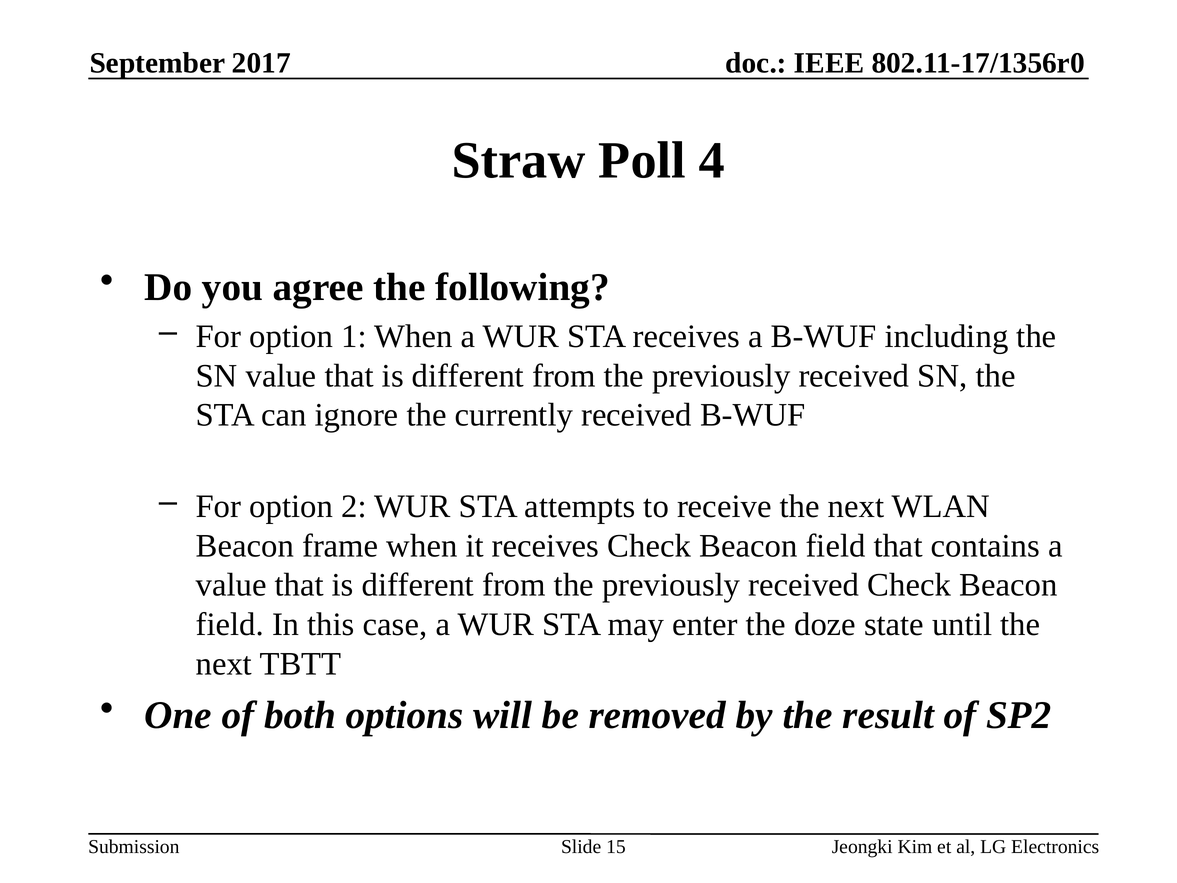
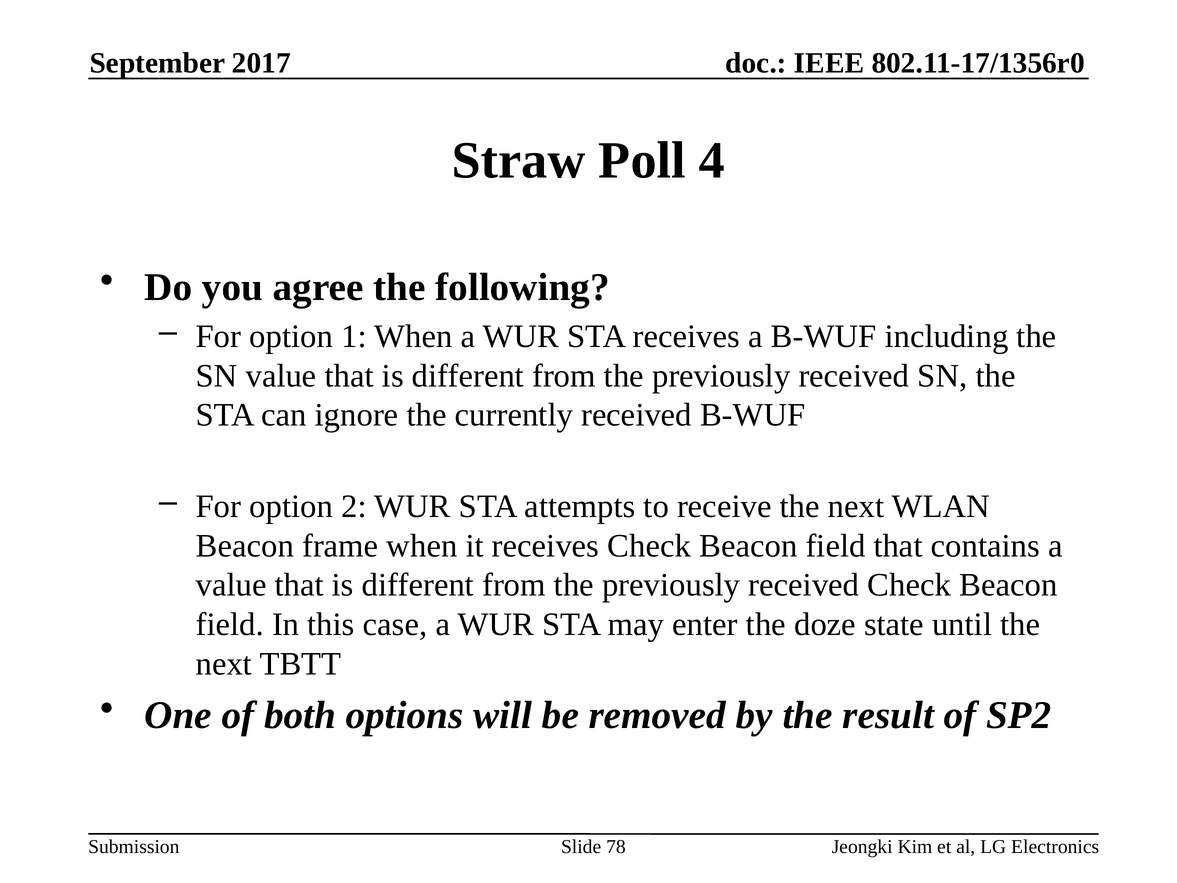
15: 15 -> 78 (616, 847)
